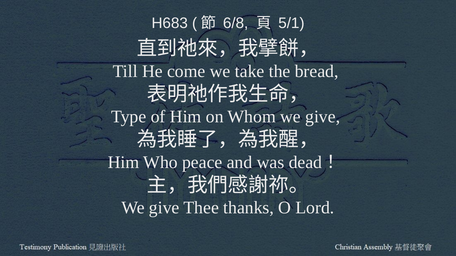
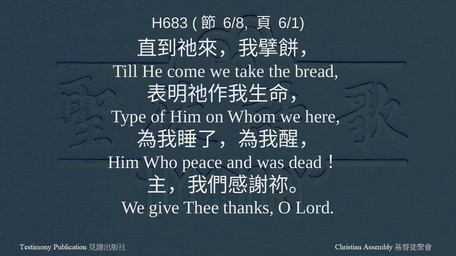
5/1: 5/1 -> 6/1 (291, 23)
Whom we give: give -> here (323, 117)
